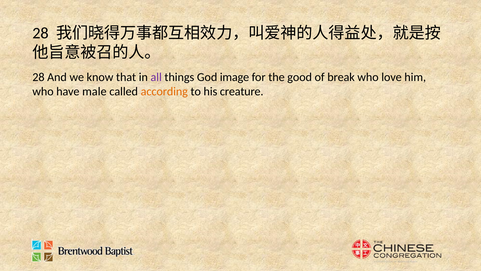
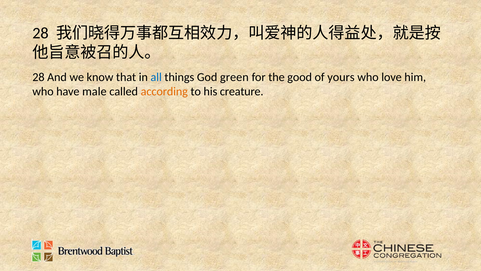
all colour: purple -> blue (156, 77)
image: image -> green (234, 77)
break: break -> yours (341, 77)
